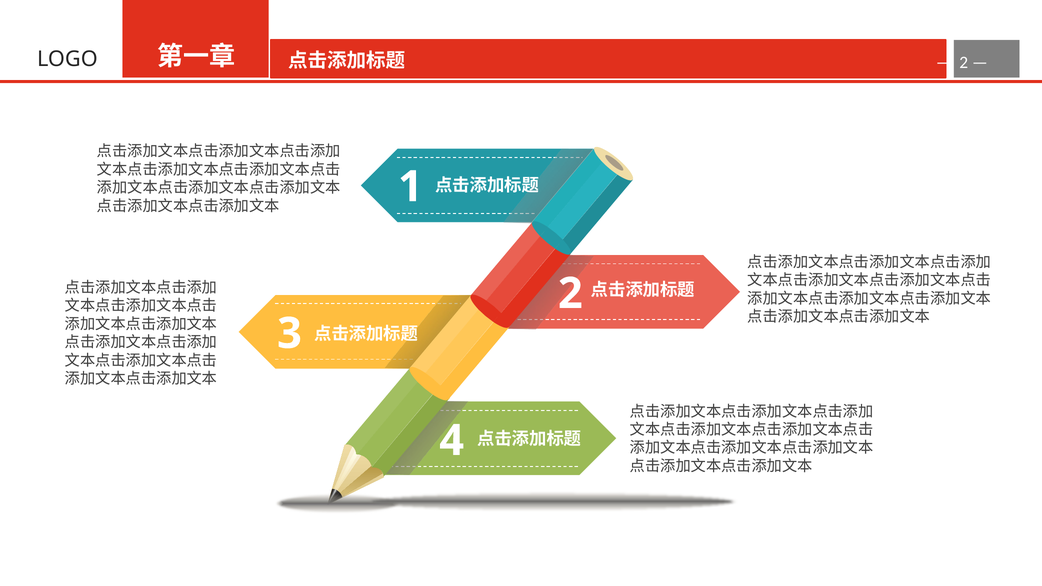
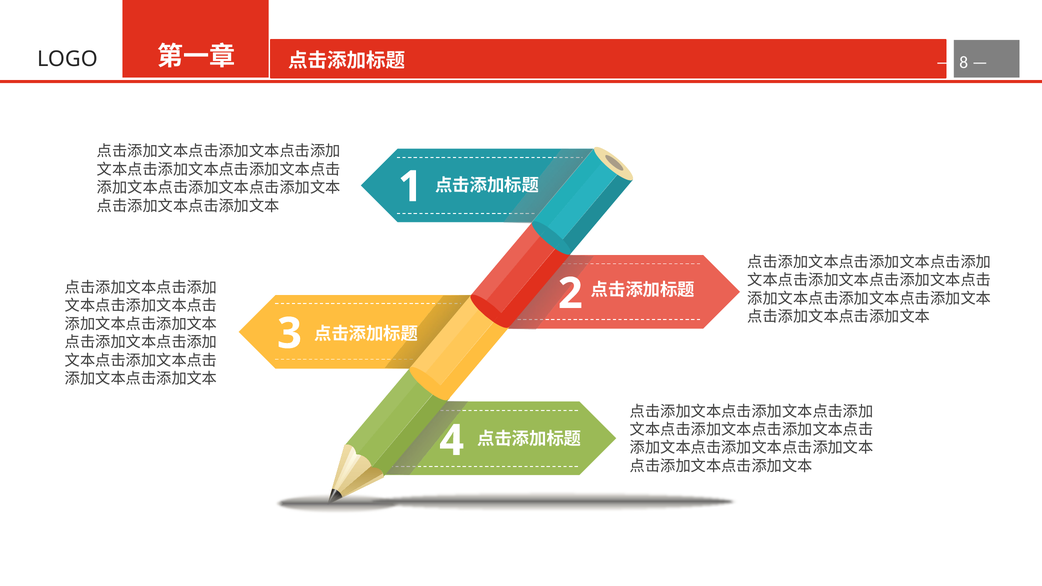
2: 2 -> 8 (964, 62)
